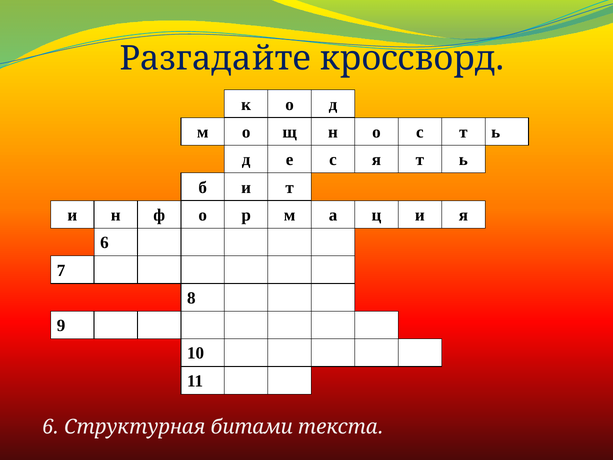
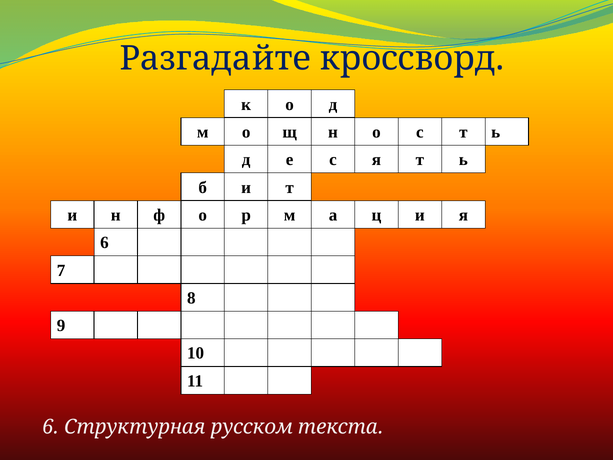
битами: битами -> русском (252, 427)
